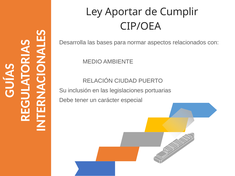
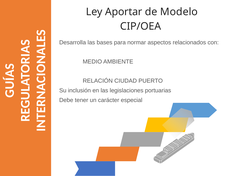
Cumplir: Cumplir -> Modelo (179, 12)
